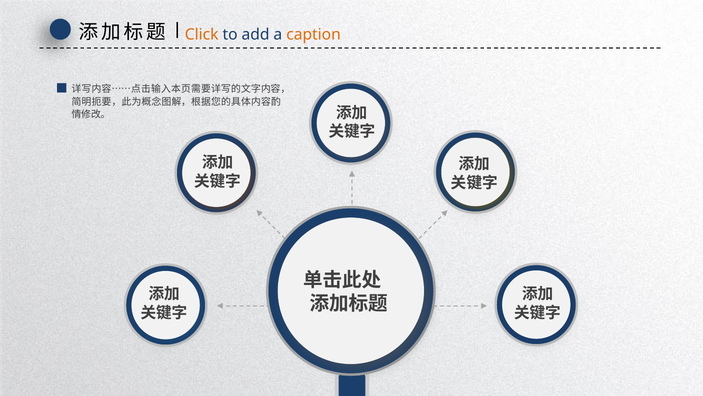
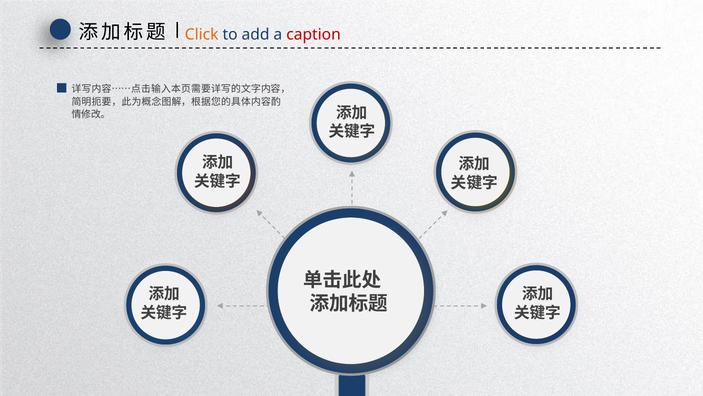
caption colour: orange -> red (314, 35)
